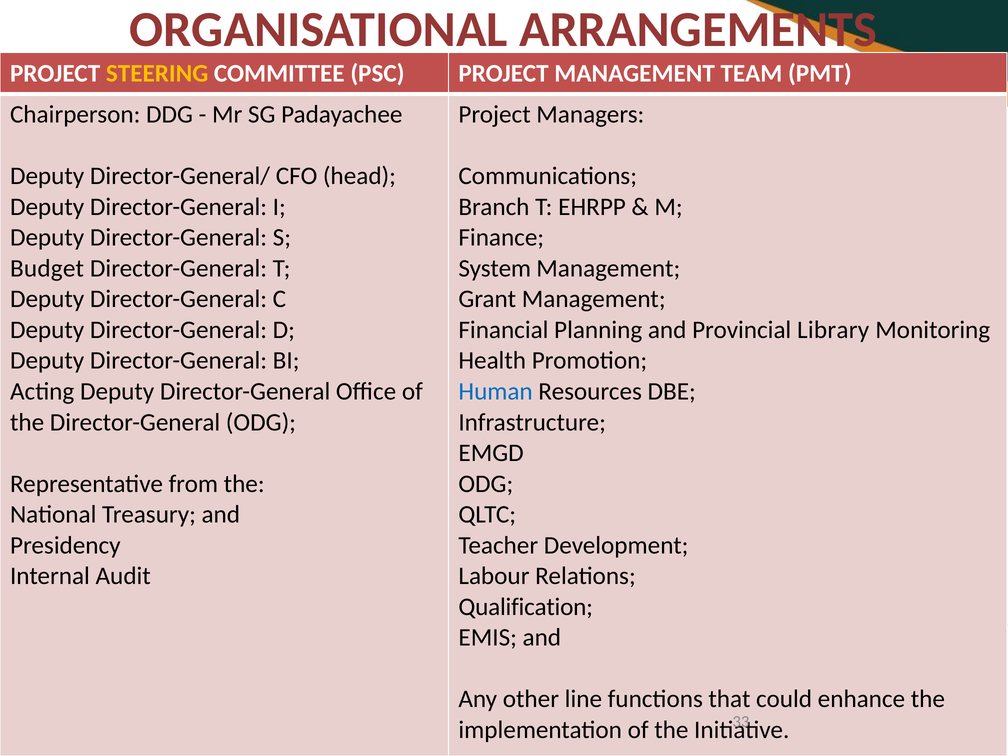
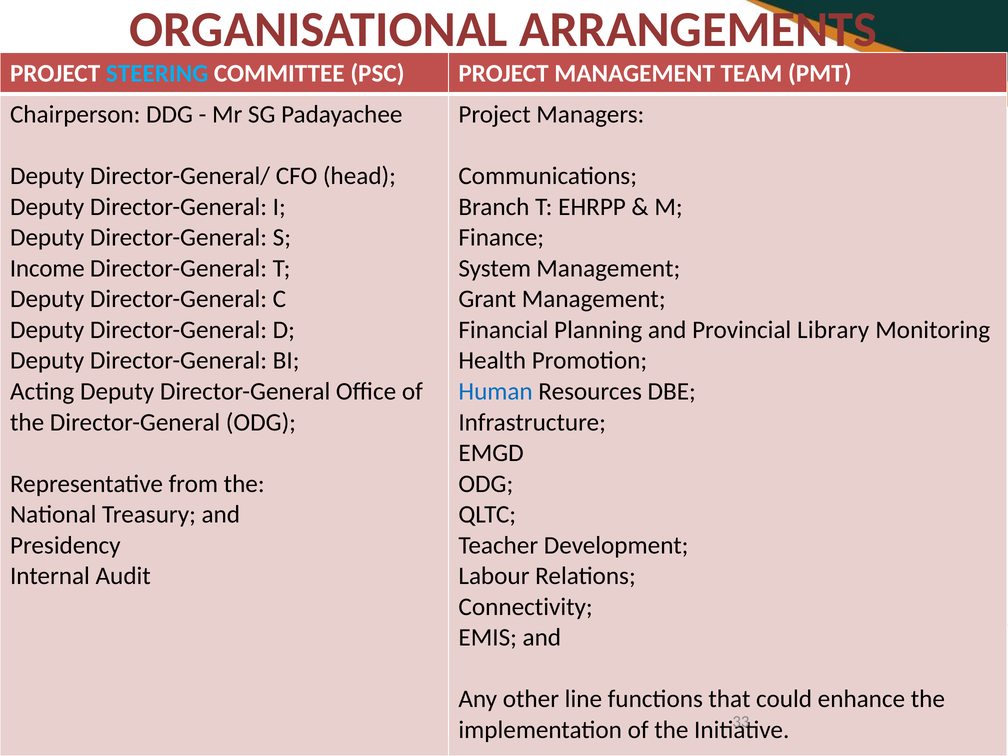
STEERING colour: yellow -> light blue (157, 73)
Budget: Budget -> Income (47, 268)
Qualification: Qualification -> Connectivity (526, 607)
